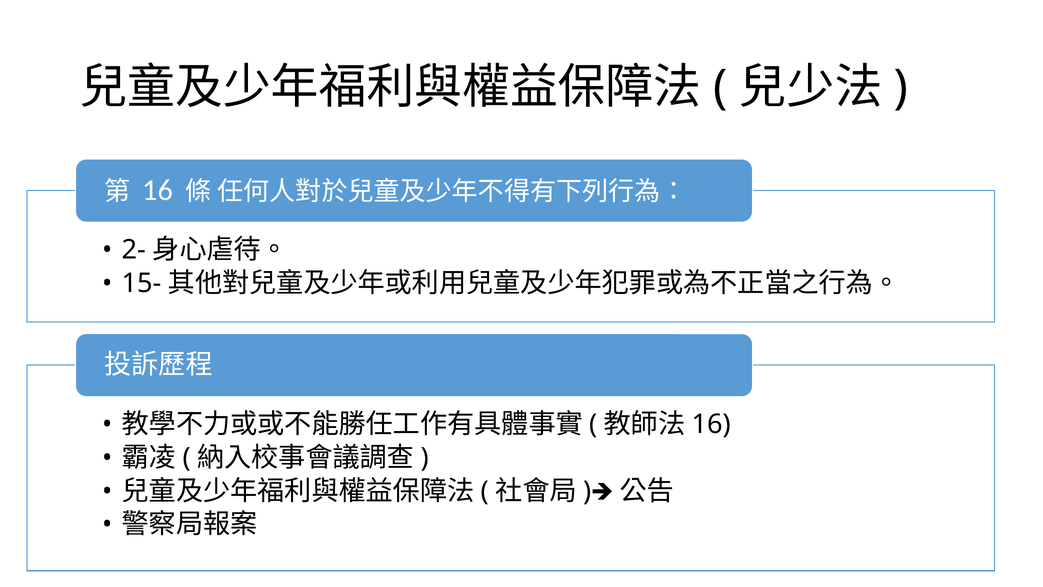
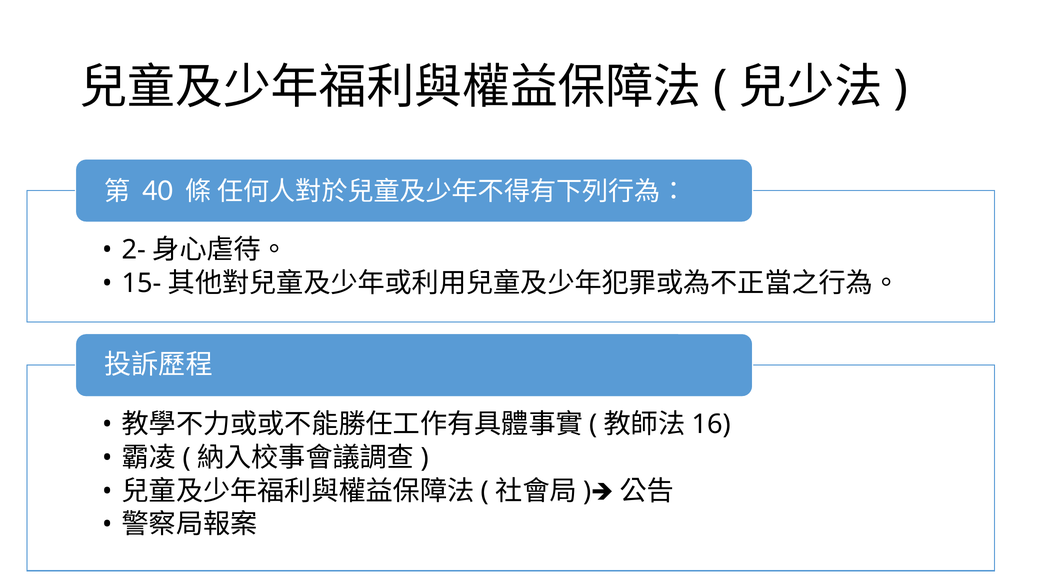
16: 16 -> 40 (158, 190)
